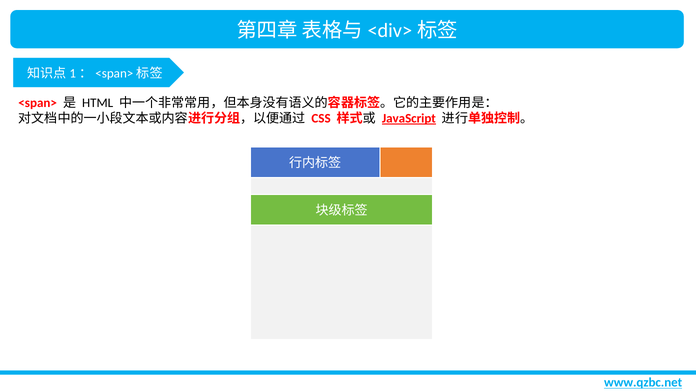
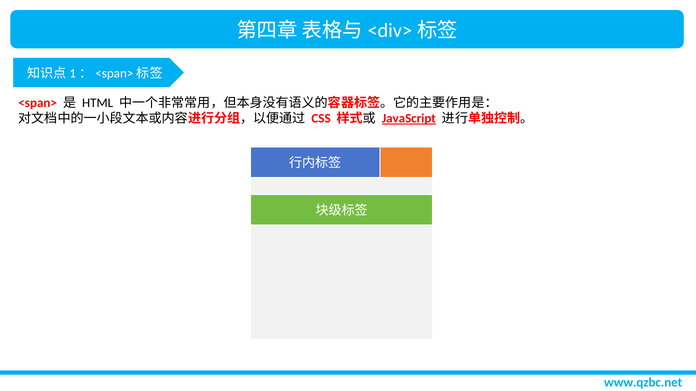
www.qzbc.net underline: present -> none (643, 383)
